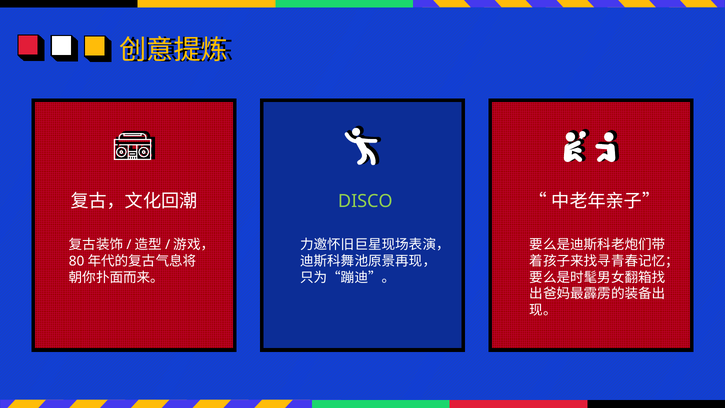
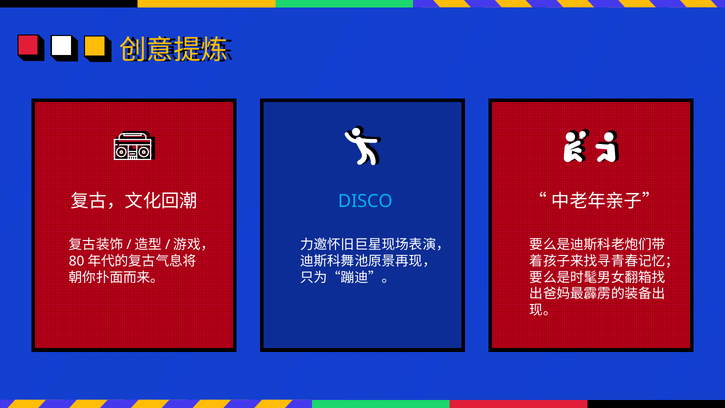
DISCO colour: light green -> light blue (365, 201)
